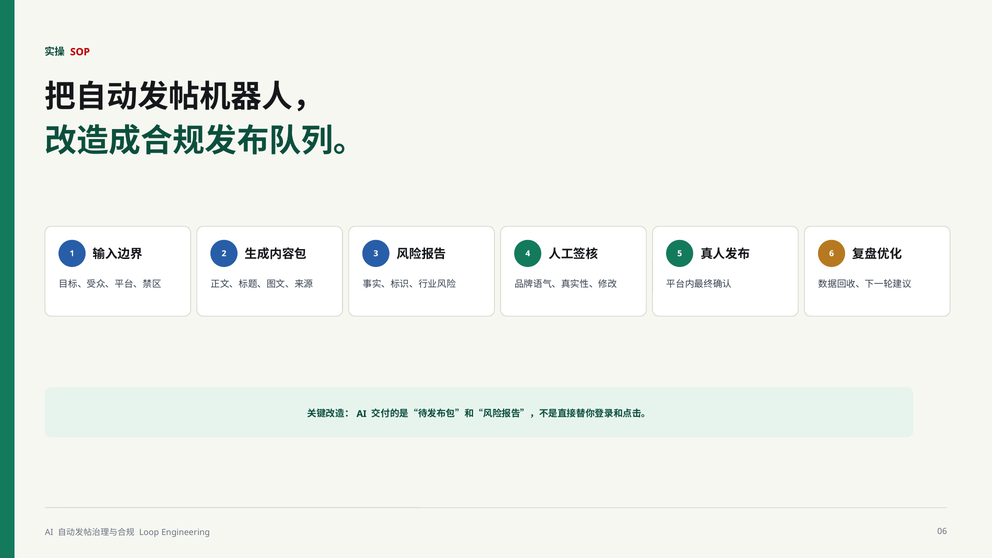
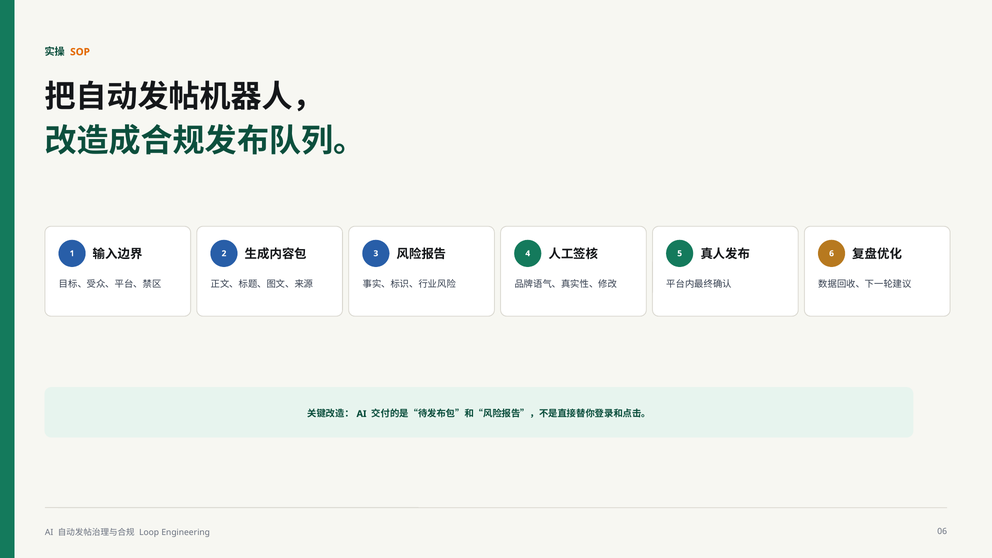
SOP colour: red -> orange (80, 52)
